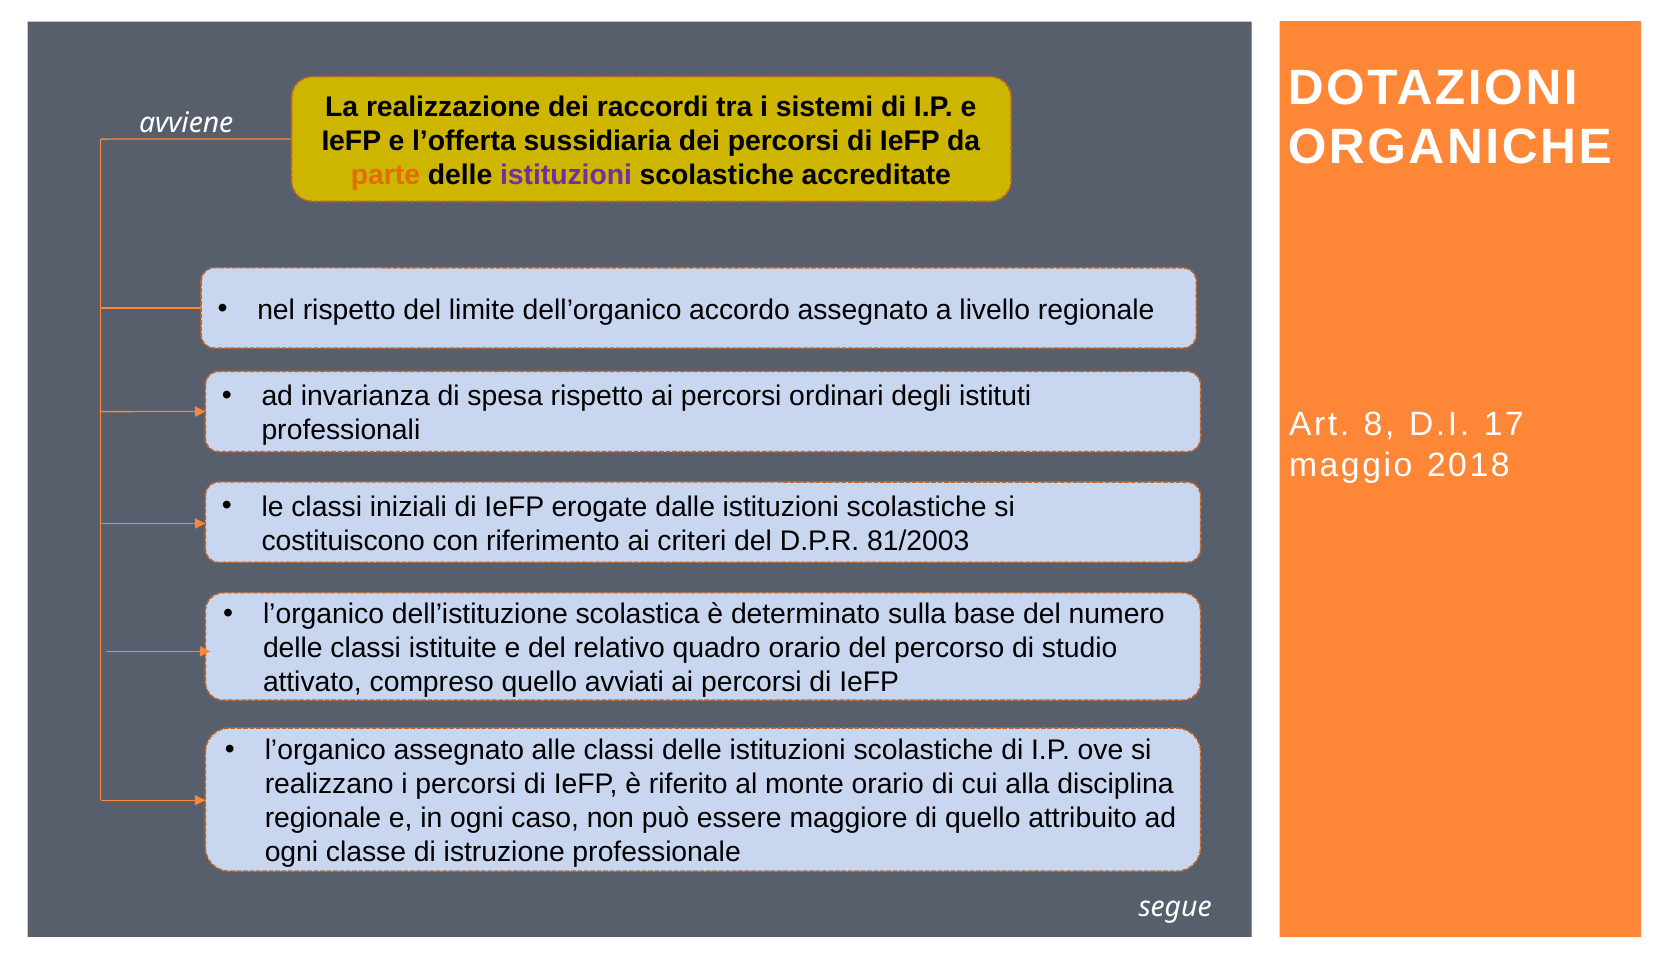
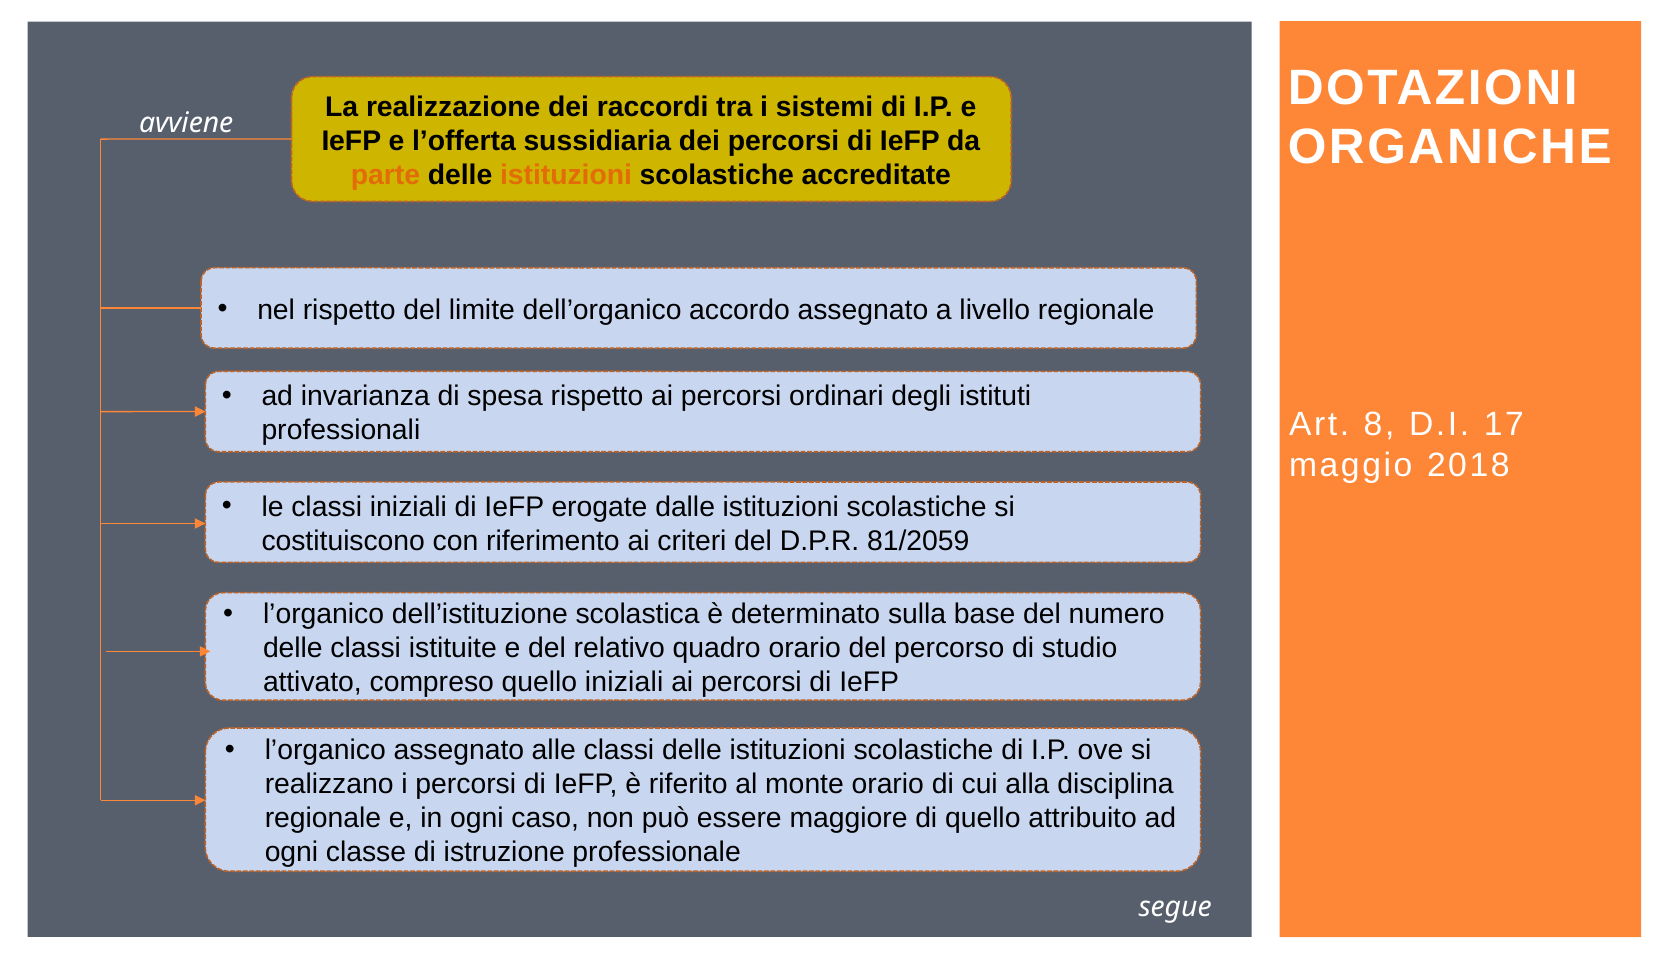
istituzioni colour: purple -> orange (566, 175)
81/2003: 81/2003 -> 81/2059 (918, 541)
quello avviati: avviati -> iniziali (624, 682)
